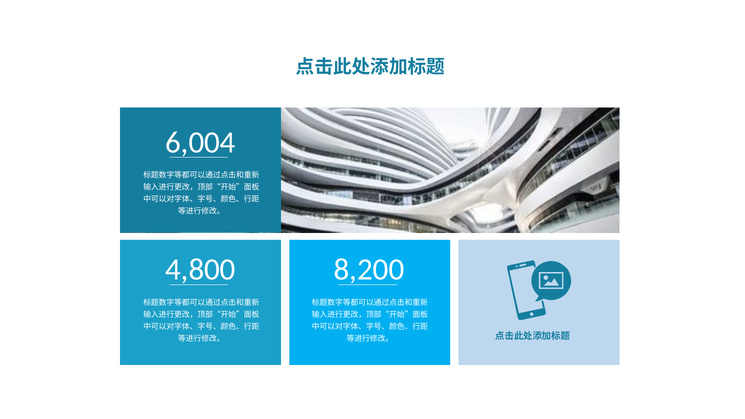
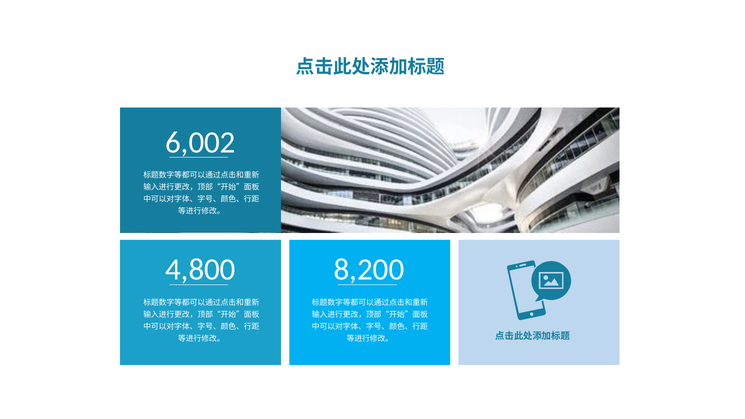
6,004: 6,004 -> 6,002 (200, 142)
